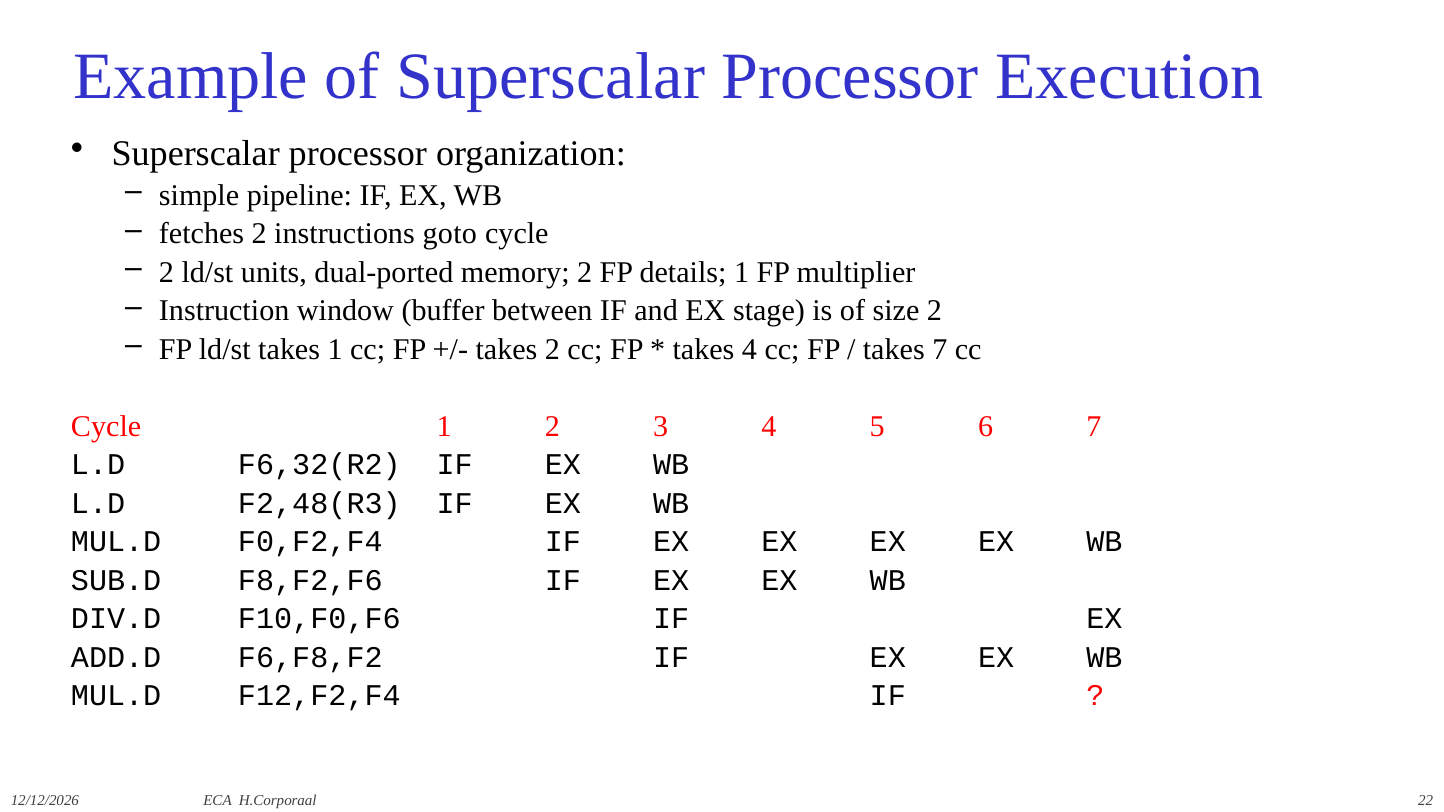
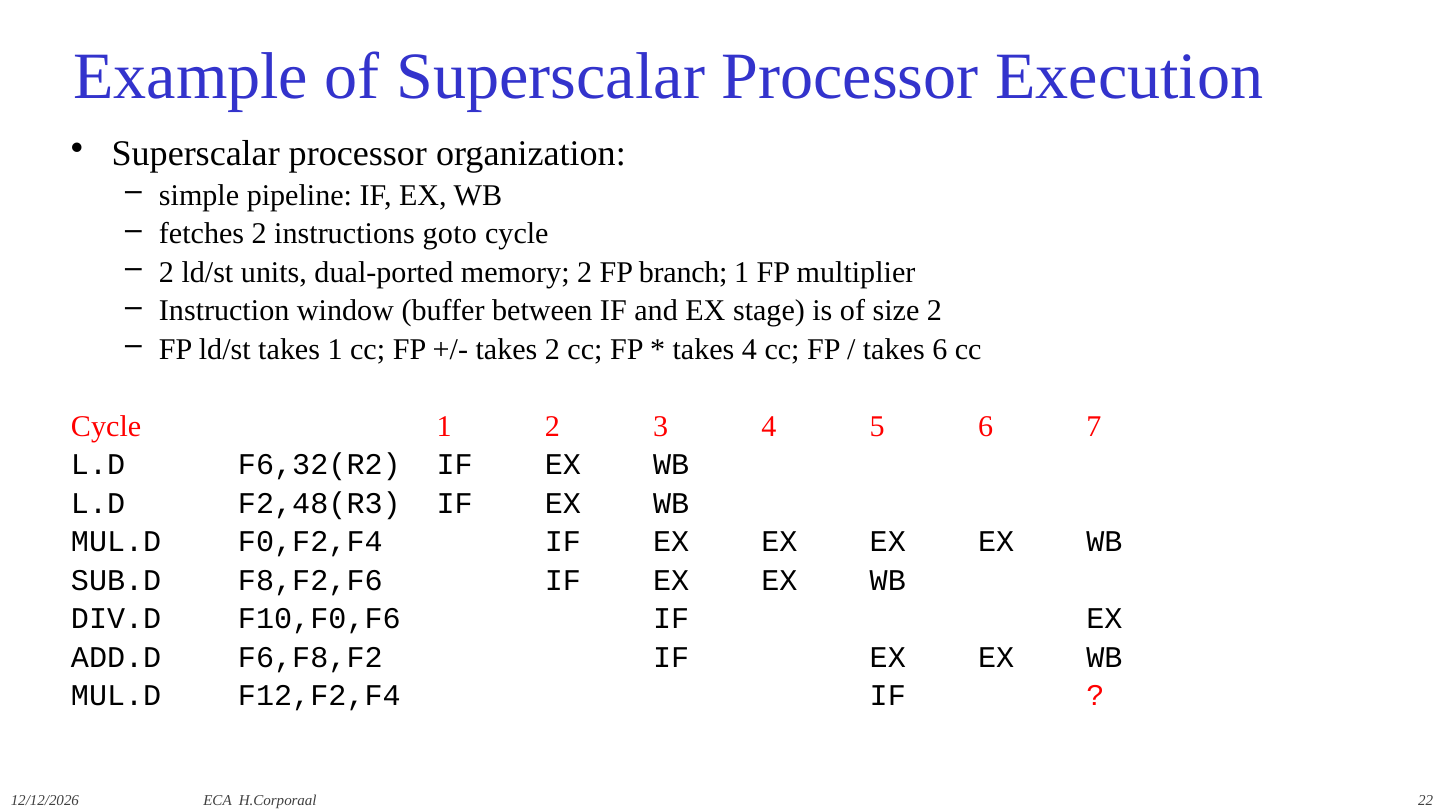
details: details -> branch (683, 272)
takes 7: 7 -> 6 (940, 349)
